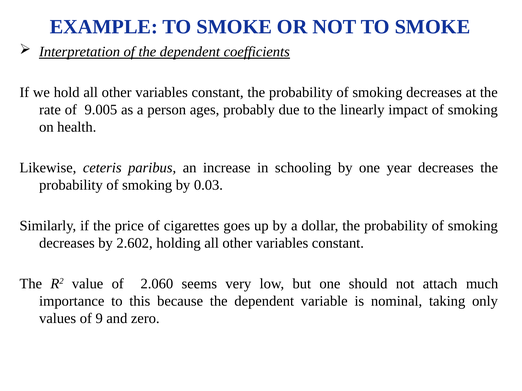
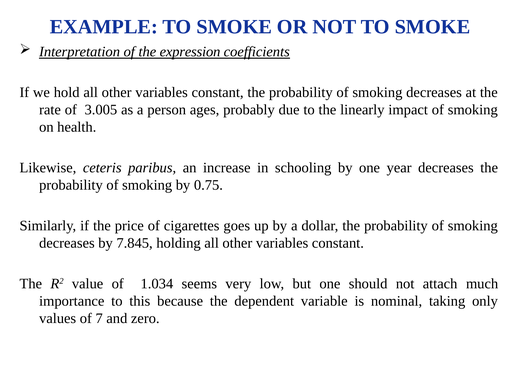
of the dependent: dependent -> expression (190, 52)
9.005: 9.005 -> 3.005 (101, 110)
0.03: 0.03 -> 0.75 (208, 185)
2.602: 2.602 -> 7.845 (135, 243)
2.060: 2.060 -> 1.034 (157, 284)
9: 9 -> 7 (99, 319)
